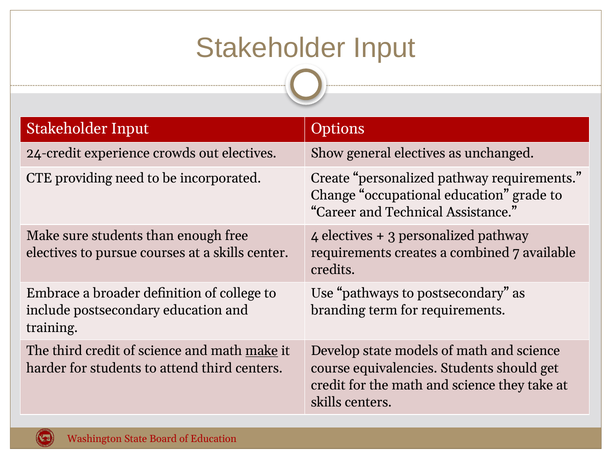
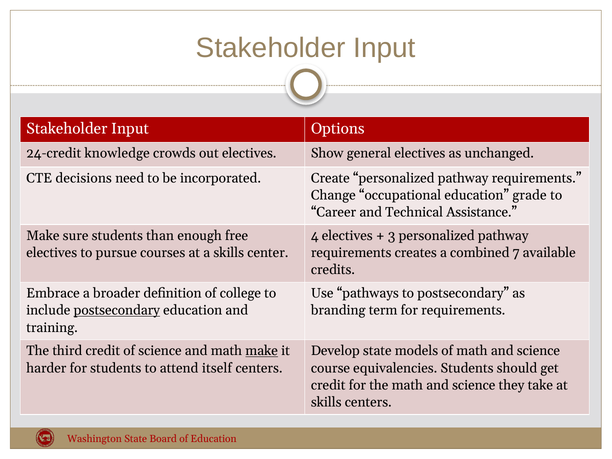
experience: experience -> knowledge (117, 153)
providing: providing -> decisions (84, 178)
postsecondary underline: none -> present (117, 310)
attend third: third -> itself (217, 368)
